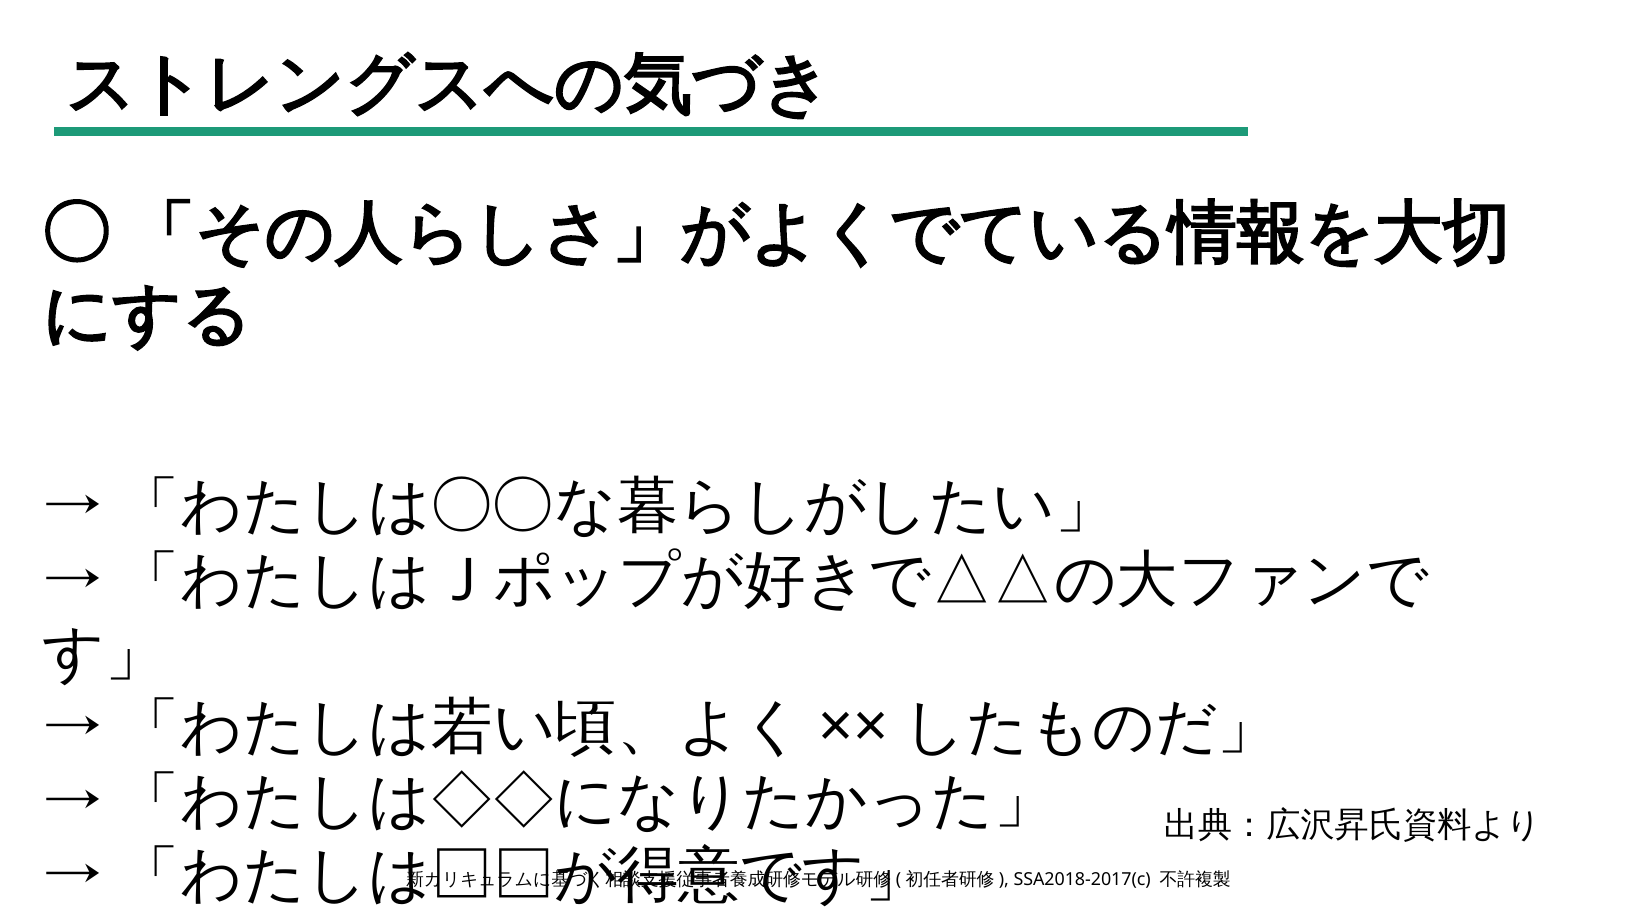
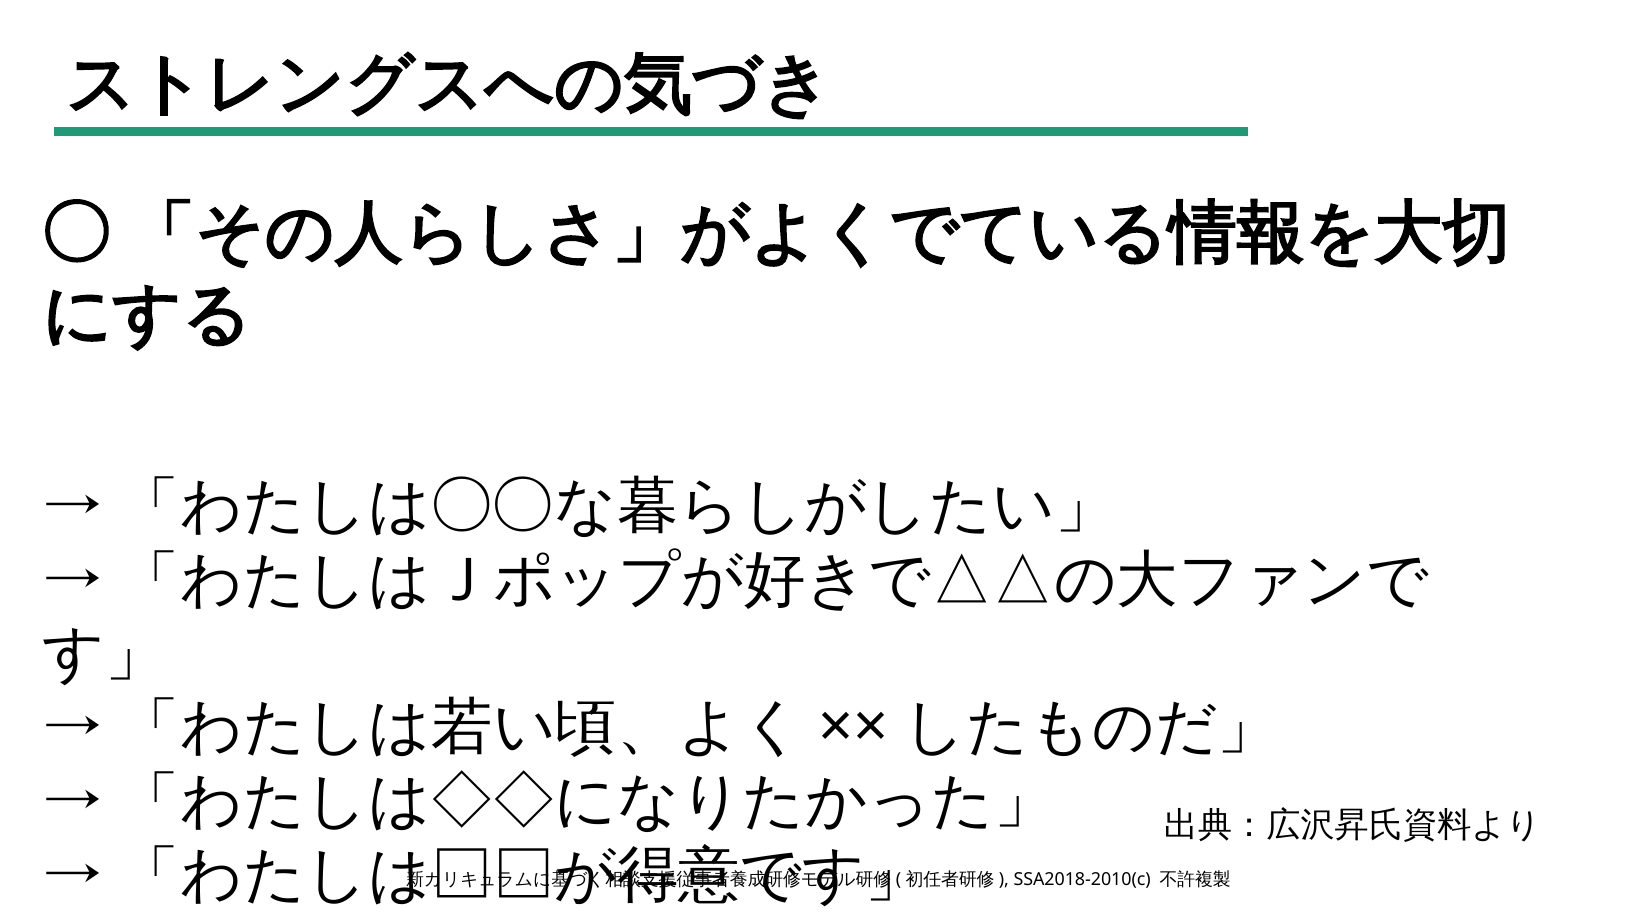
SSA2018-2017(c: SSA2018-2017(c -> SSA2018-2010(c (1082, 879)
